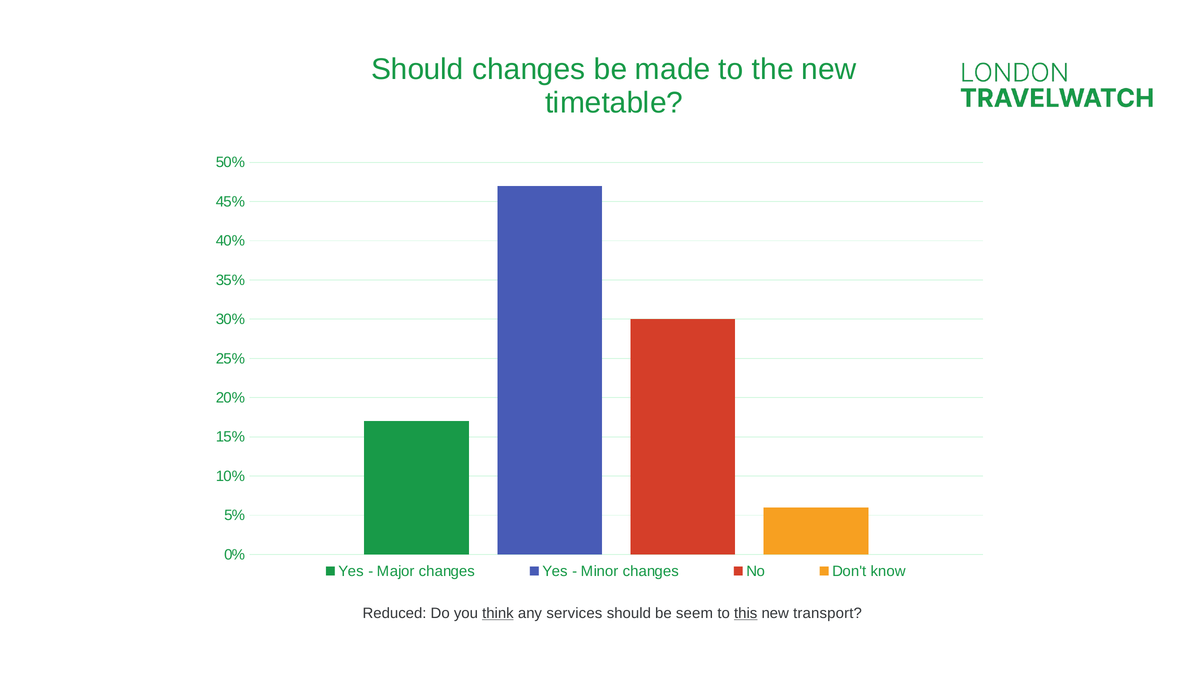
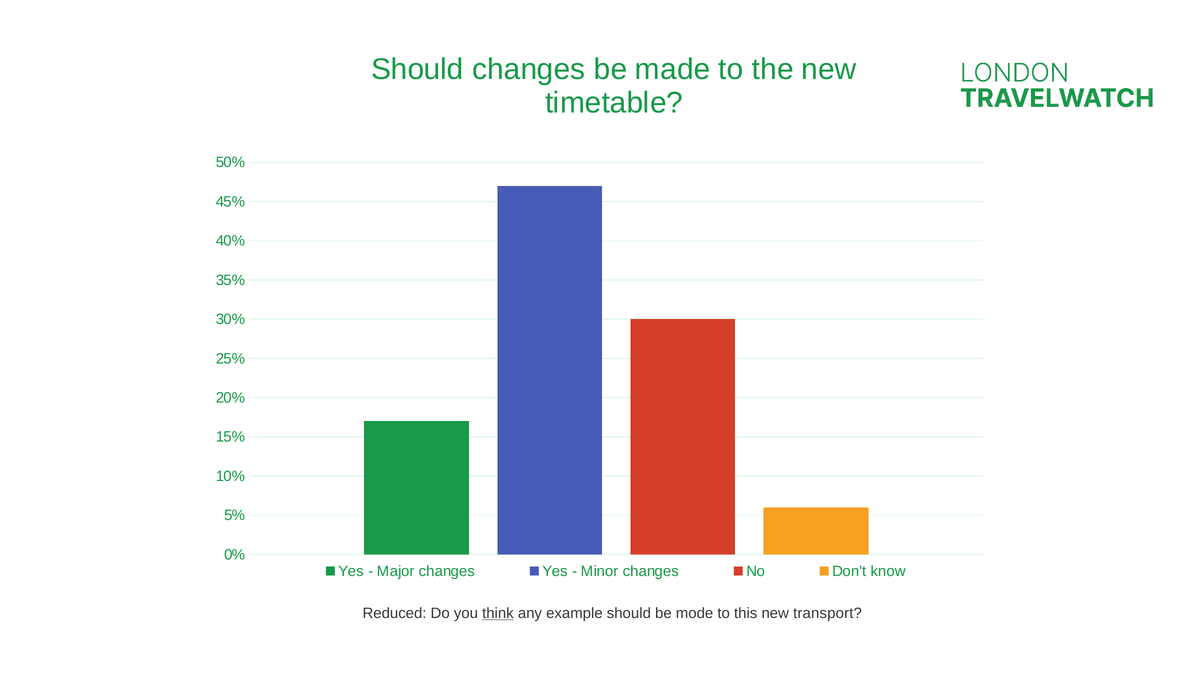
services: services -> example (574, 614)
seem: seem -> mode (695, 614)
this underline: present -> none (746, 614)
